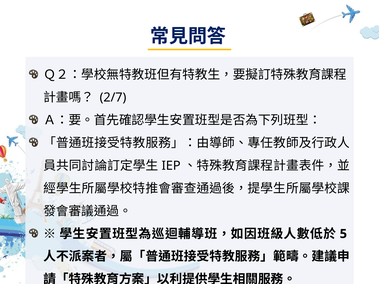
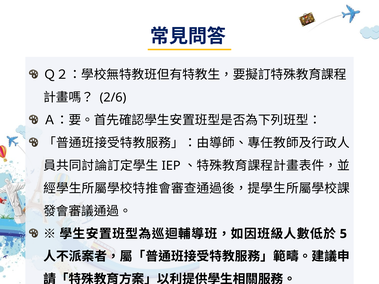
2/7: 2/7 -> 2/6 (113, 98)
